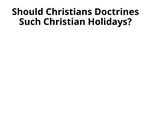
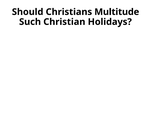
Doctrines: Doctrines -> Multitude (117, 12)
